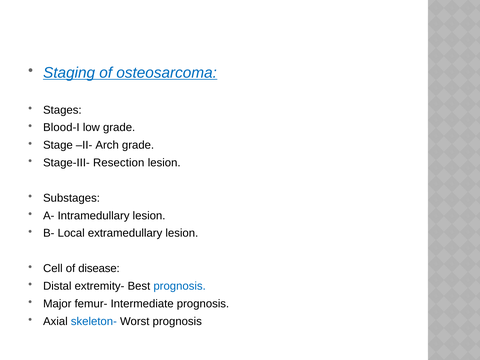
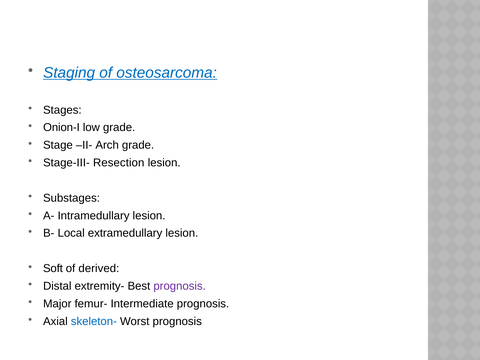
Blood-I: Blood-I -> Onion-I (61, 128)
Cell: Cell -> Soft (53, 268)
disease: disease -> derived (99, 268)
prognosis colour: blue -> purple (180, 286)
